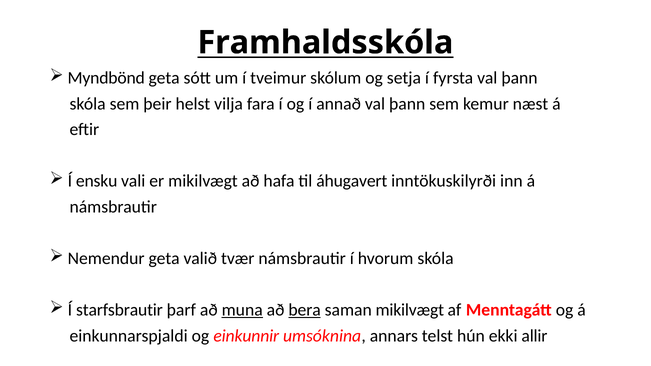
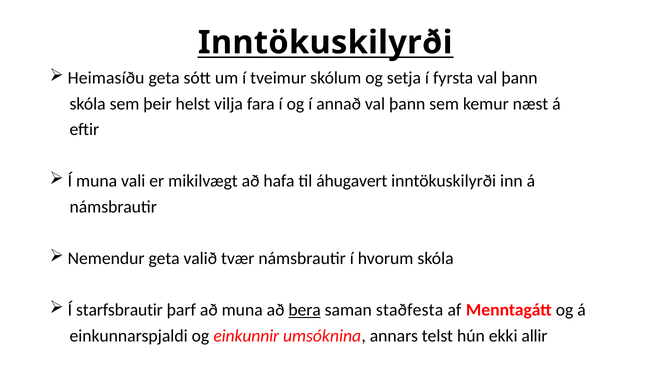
Framhaldsskóla: Framhaldsskóla -> Inntökuskilyrði (325, 43)
Myndbönd: Myndbönd -> Heimasíðu (106, 78)
Í ensku: ensku -> muna (97, 181)
muna underline: present -> none (242, 310)
saman mikilvægt: mikilvægt -> staðfesta (410, 310)
